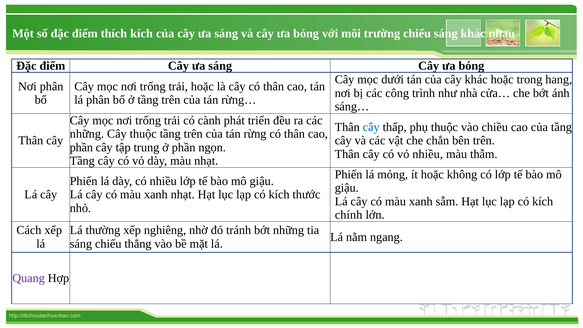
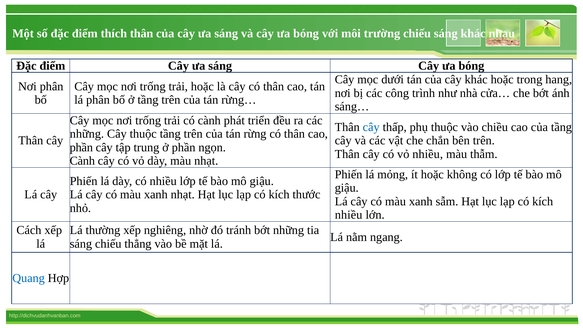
thích kích: kích -> thân (142, 34)
Tầng: Tầng -> Cành (82, 161)
chính: chính -> nhiều (349, 215)
Quang colour: purple -> blue (29, 278)
